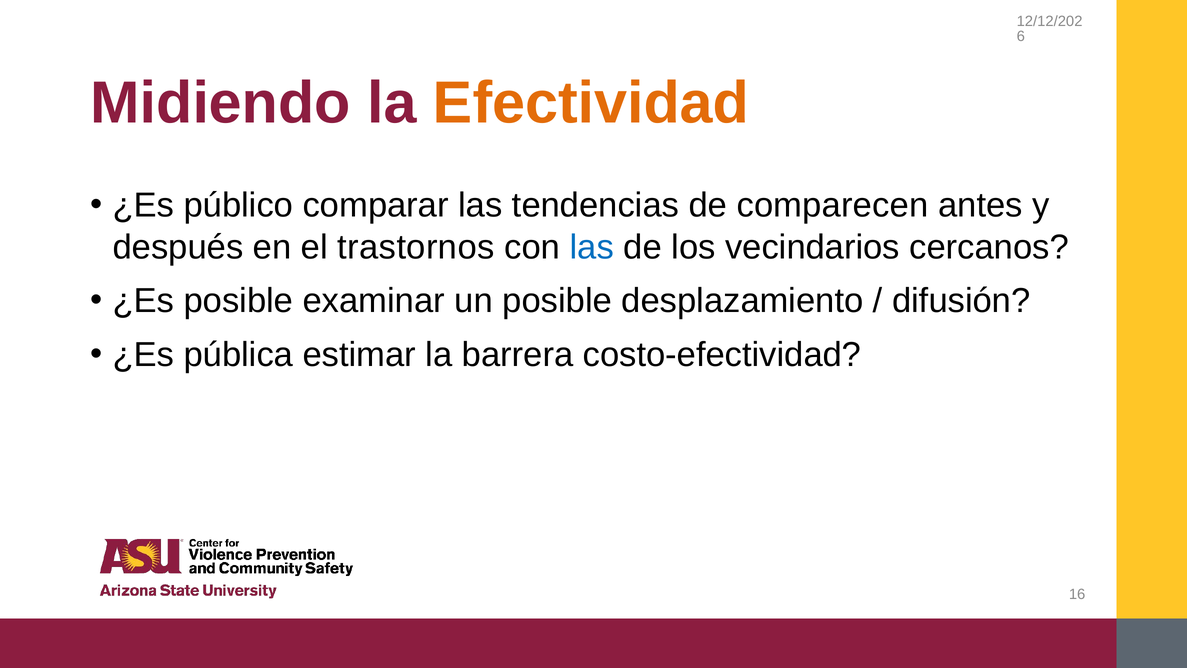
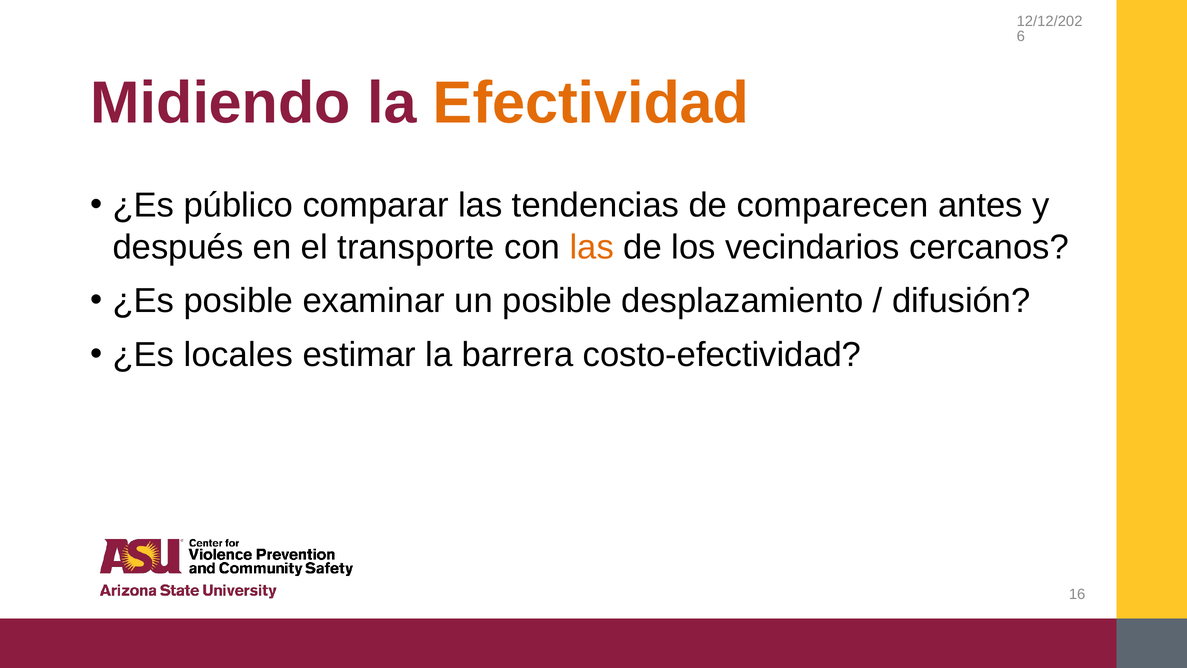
trastornos: trastornos -> transporte (416, 247)
las colour: blue -> orange (592, 247)
pública: pública -> locales (238, 355)
